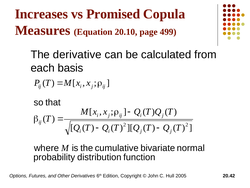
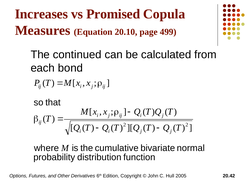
derivative: derivative -> continued (77, 55)
basis: basis -> bond (70, 68)
